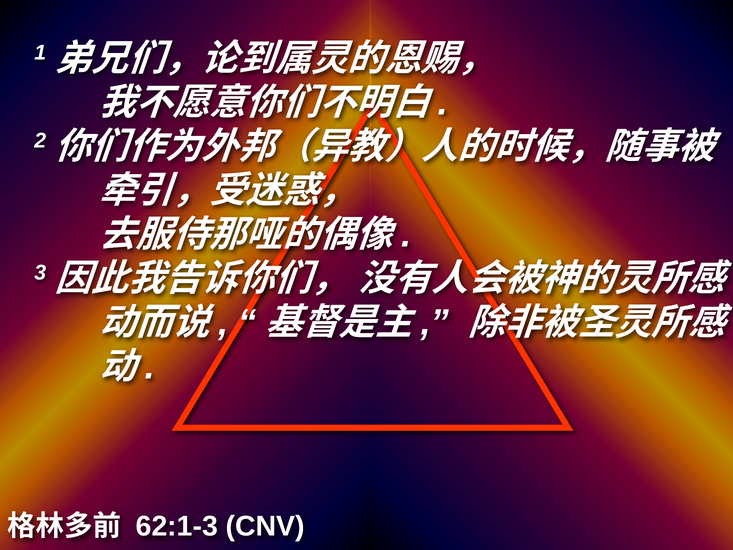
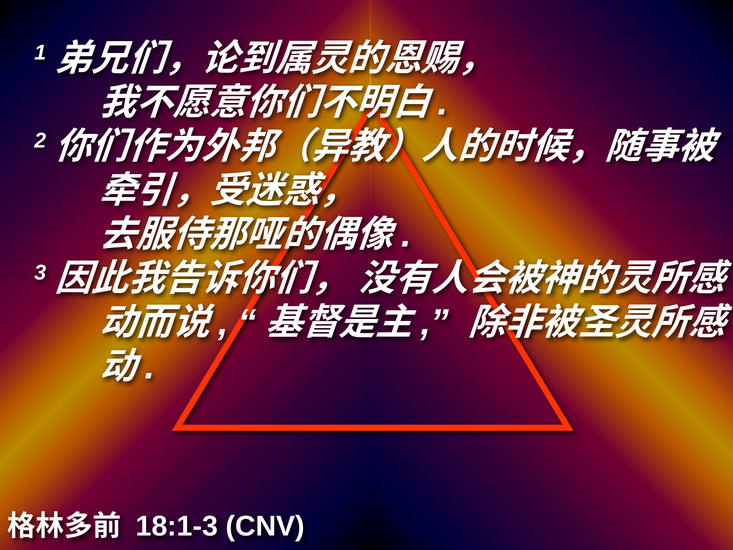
62:1-3: 62:1-3 -> 18:1-3 (177, 526)
